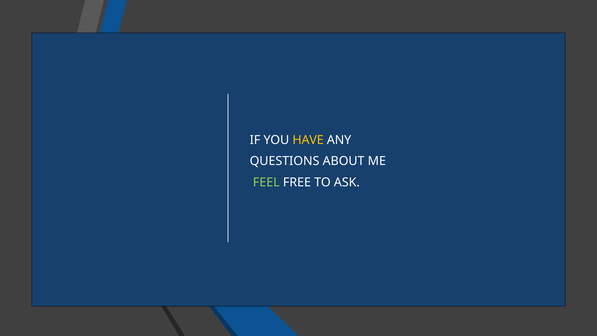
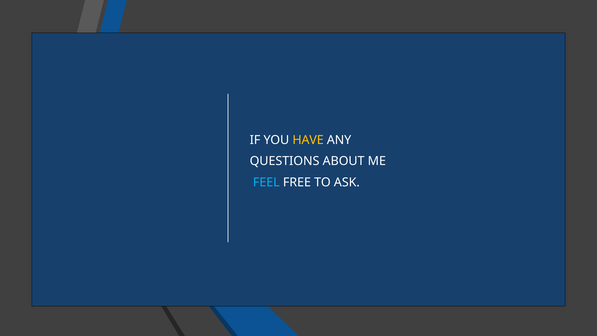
FEEL colour: light green -> light blue (266, 182)
